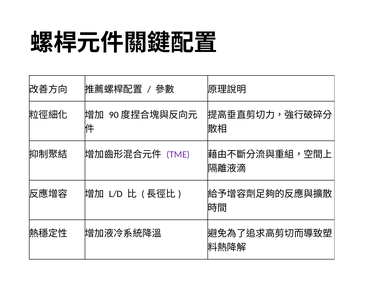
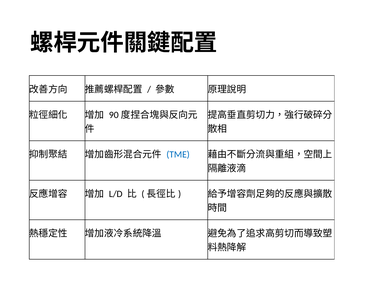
TME colour: purple -> blue (178, 155)
